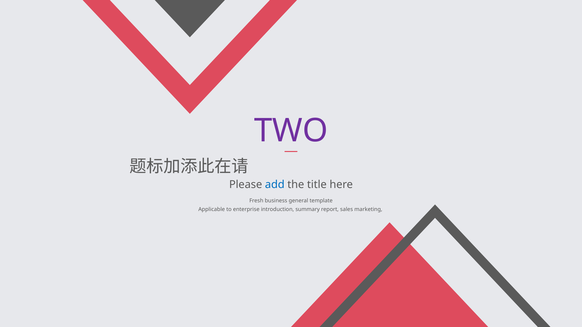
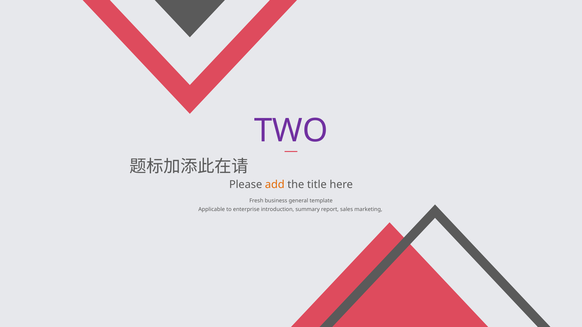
add colour: blue -> orange (275, 185)
